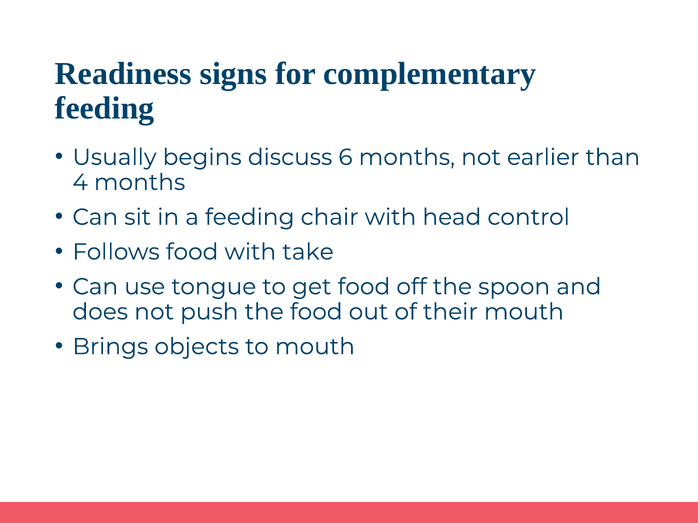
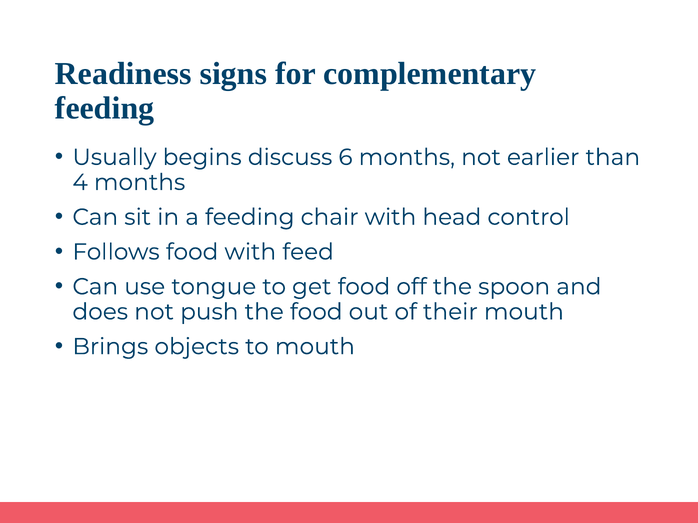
take: take -> feed (308, 252)
